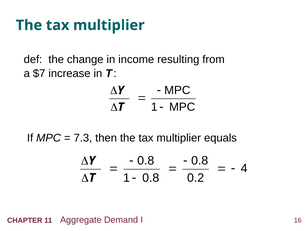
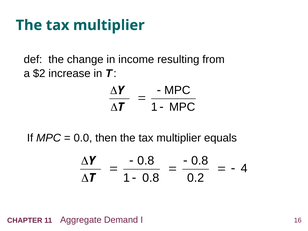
$7: $7 -> $2 (39, 73)
7.3: 7.3 -> 0.0 (83, 138)
